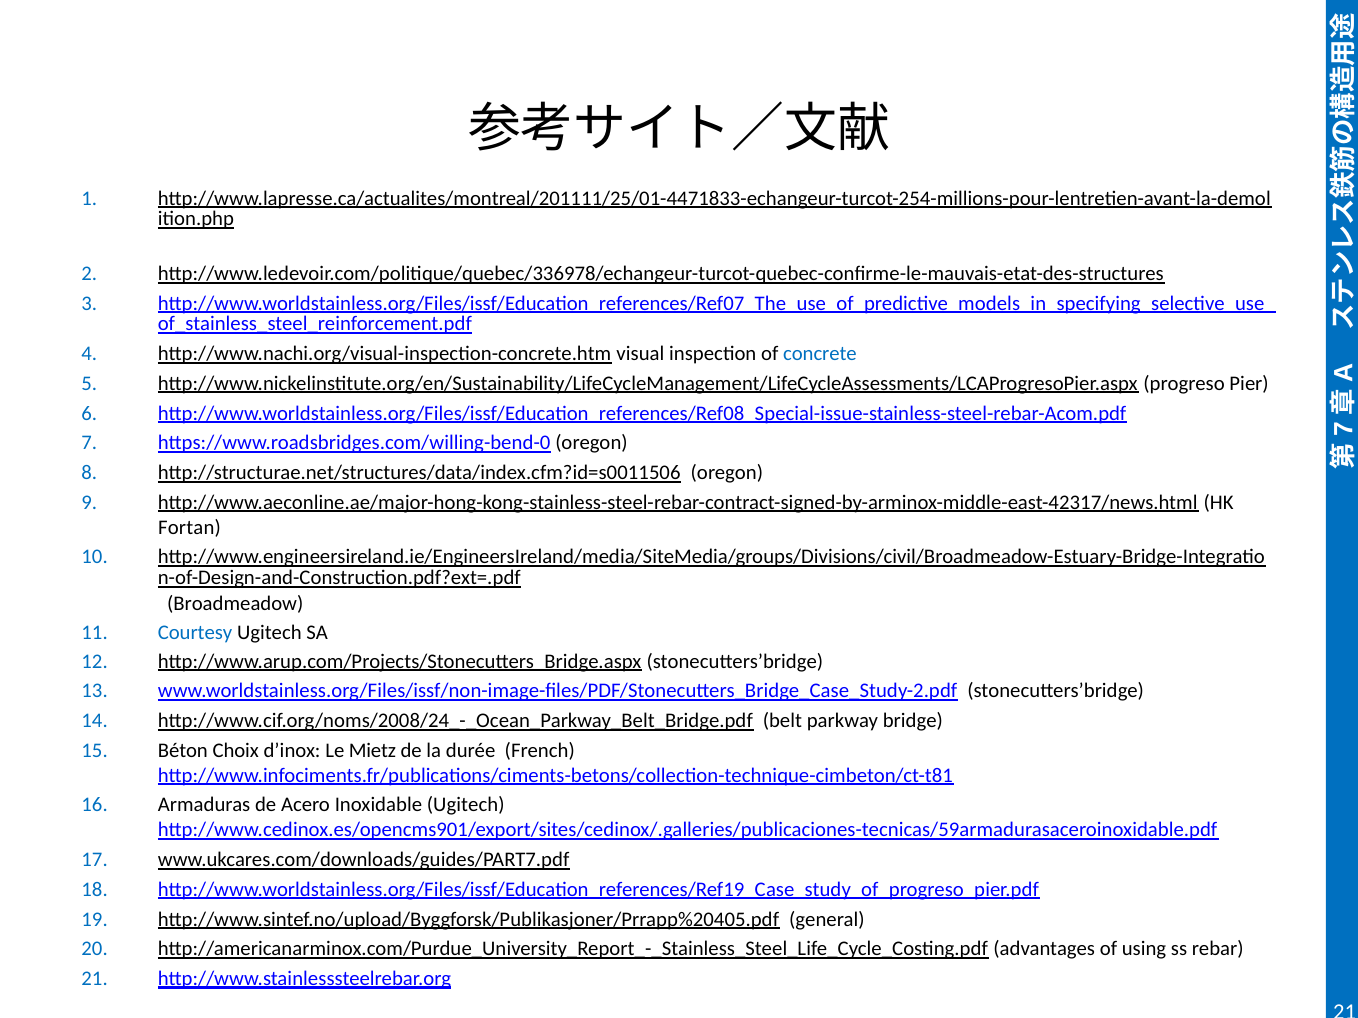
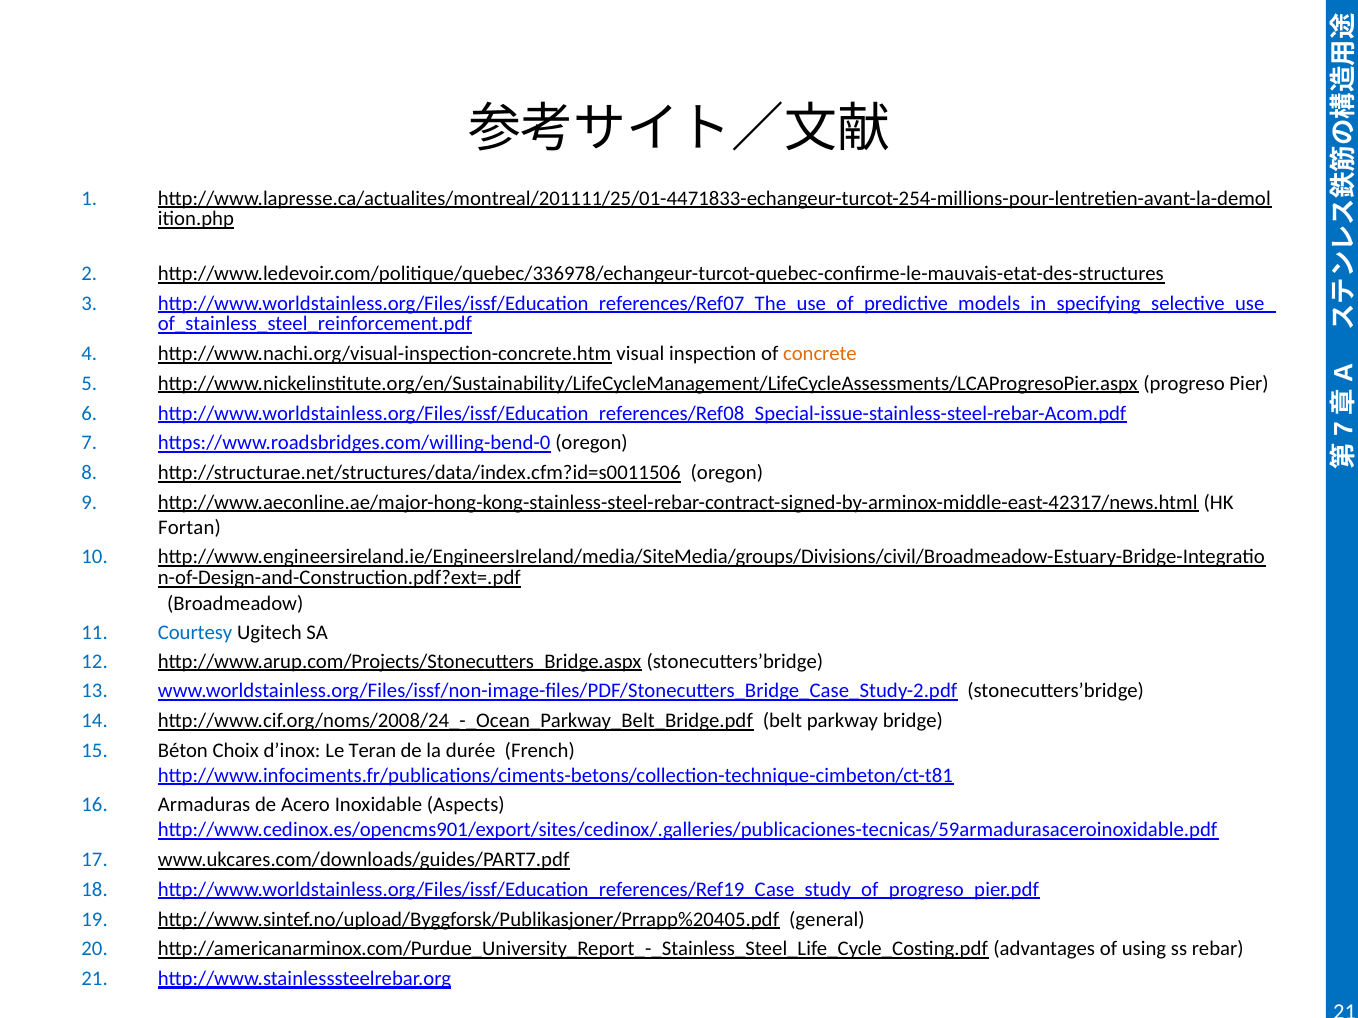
concrete colour: blue -> orange (820, 354)
Mietz: Mietz -> Teran (372, 751)
Inoxidable Ugitech: Ugitech -> Aspects (466, 806)
